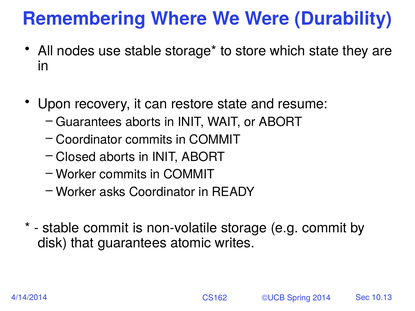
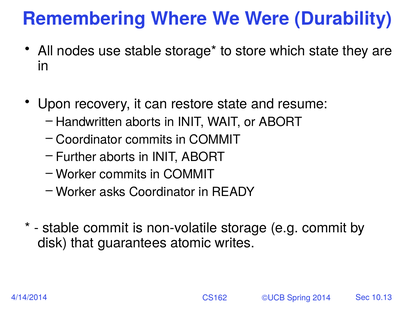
Guarantees: Guarantees -> Handwritten (89, 122)
Closed: Closed -> Further (76, 157)
